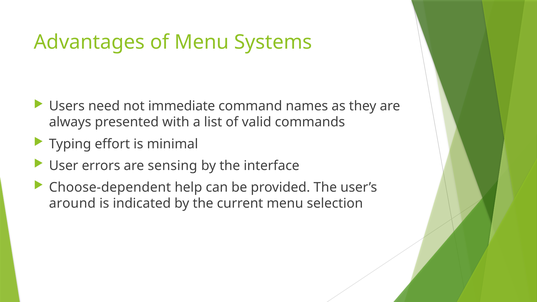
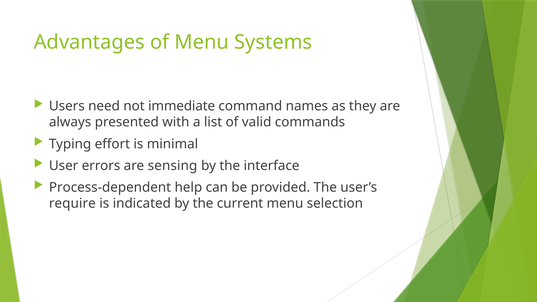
Choose-dependent: Choose-dependent -> Process-dependent (110, 187)
around: around -> require (72, 203)
